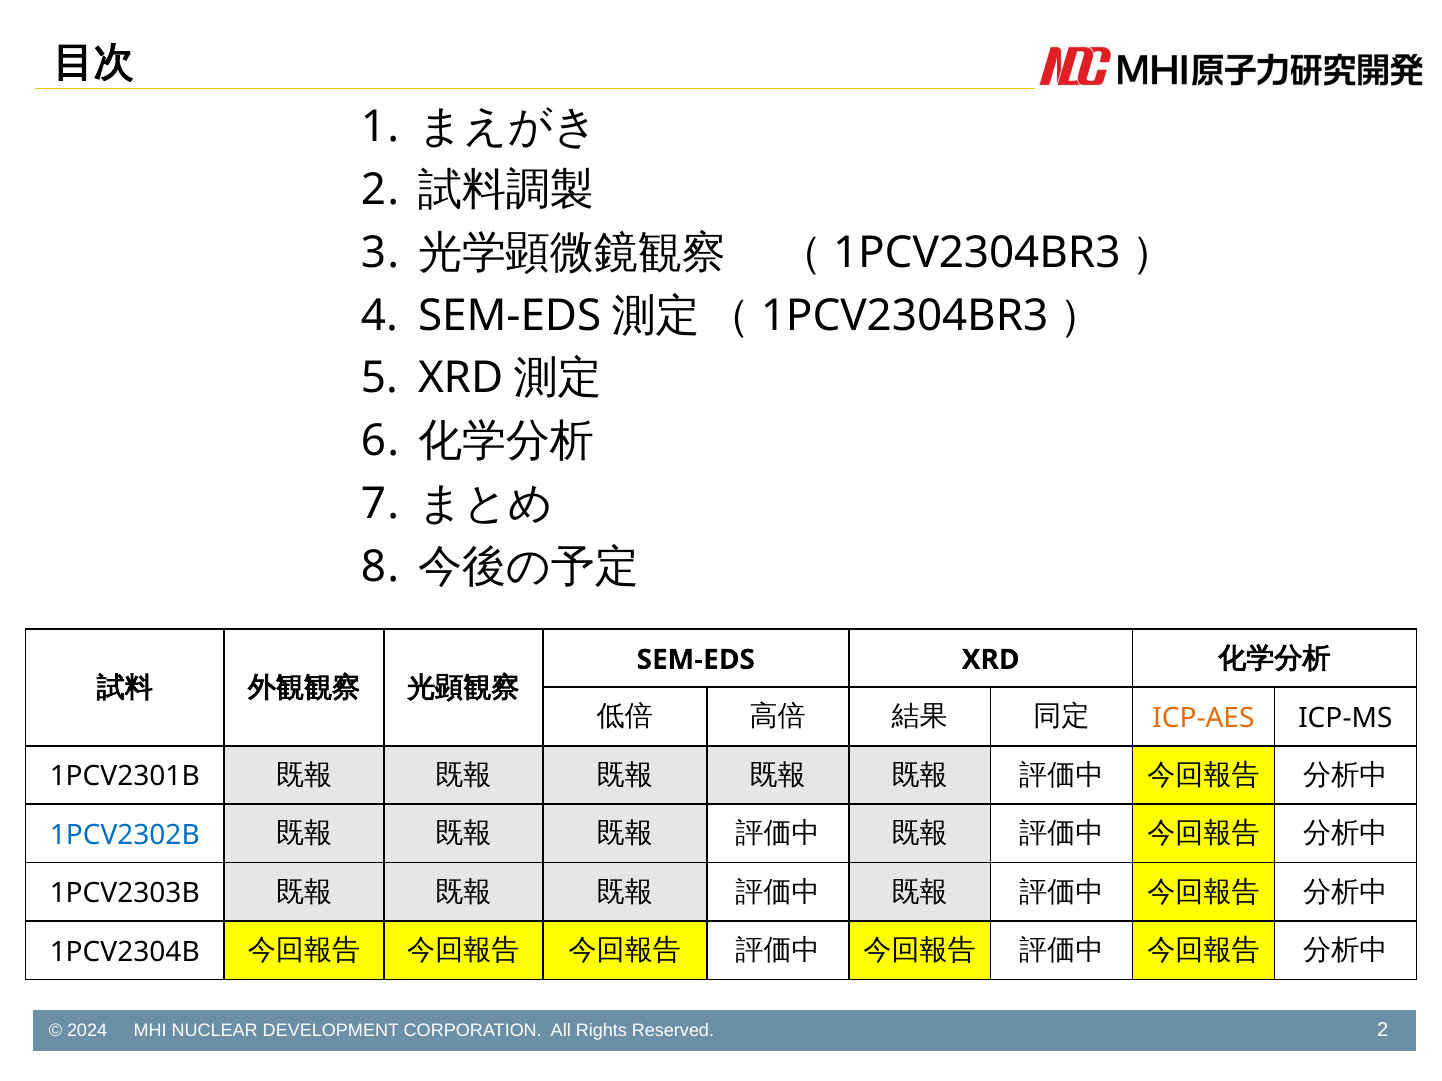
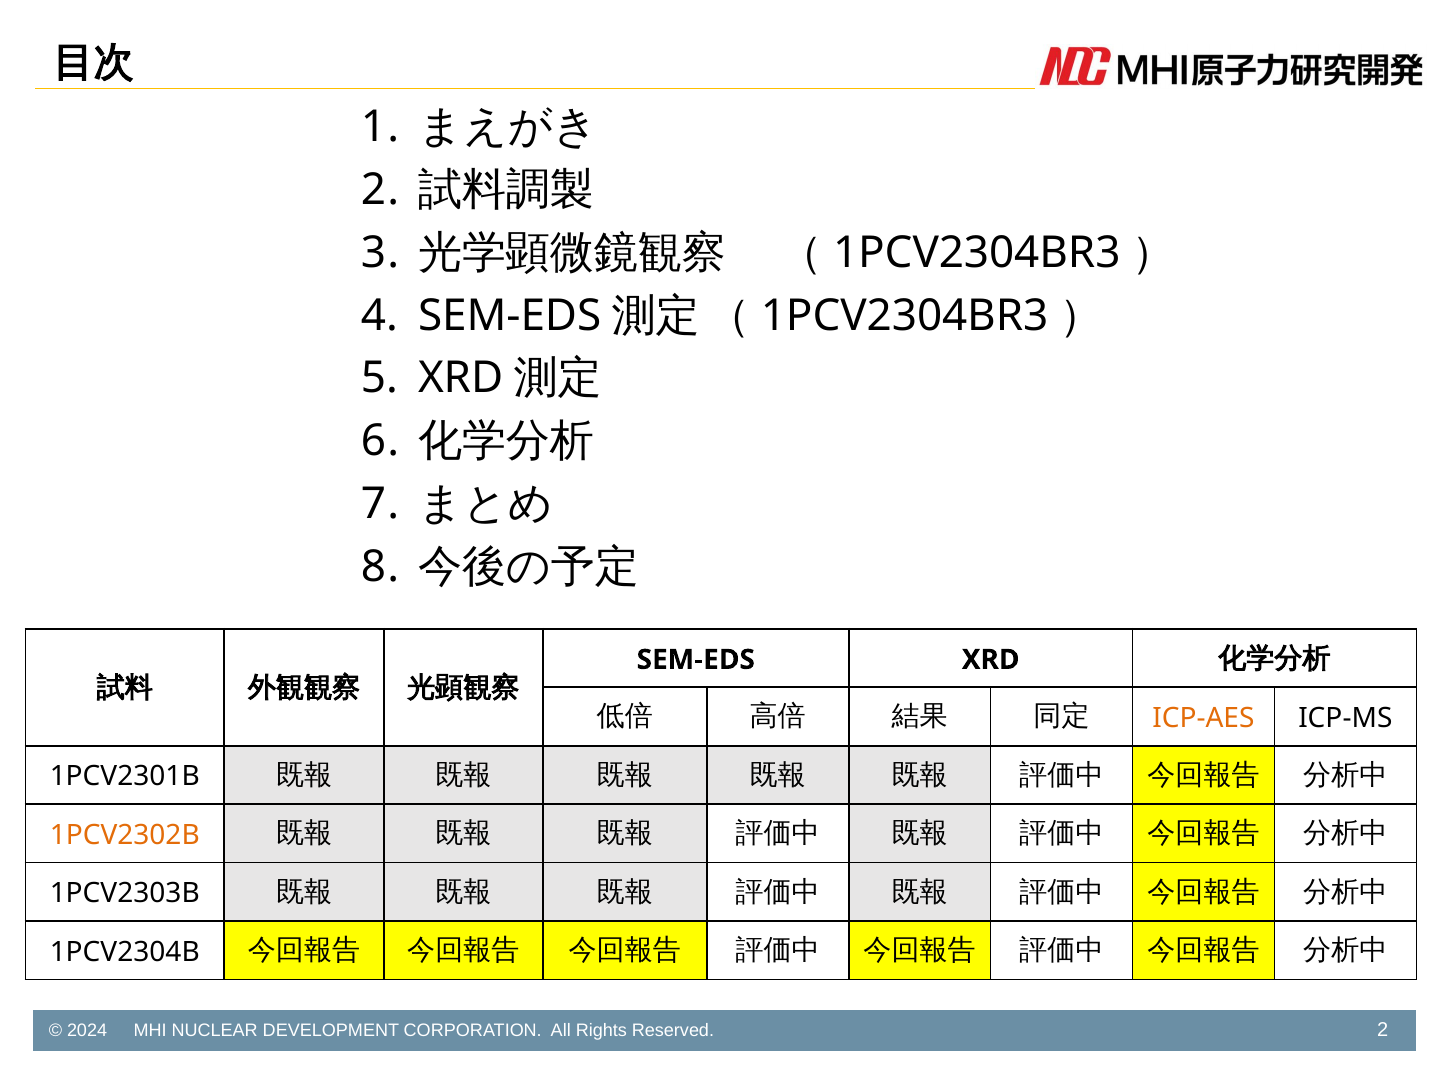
1PCV2302B colour: blue -> orange (125, 835)
